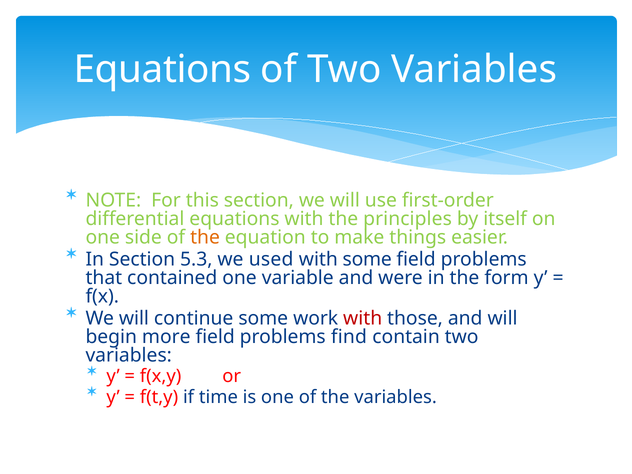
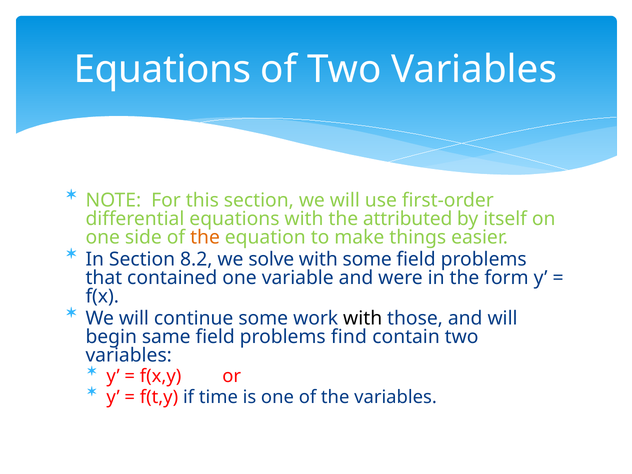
principles: principles -> attributed (408, 219)
5.3: 5.3 -> 8.2 (196, 259)
used: used -> solve (271, 259)
with colour: red -> black (363, 318)
more: more -> same (166, 337)
